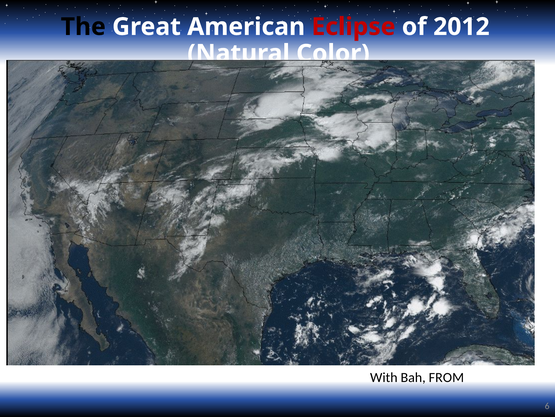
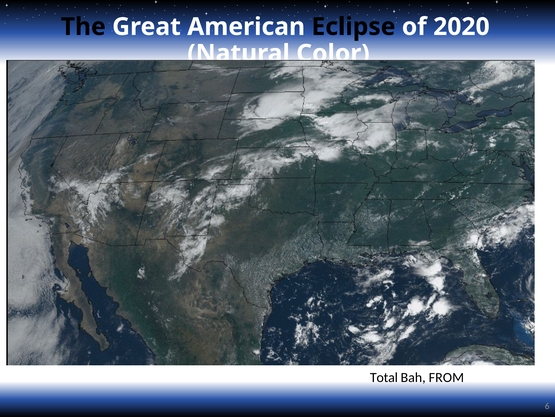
Eclipse colour: red -> black (353, 27)
2012: 2012 -> 2020 (461, 27)
With: With -> Total (384, 377)
